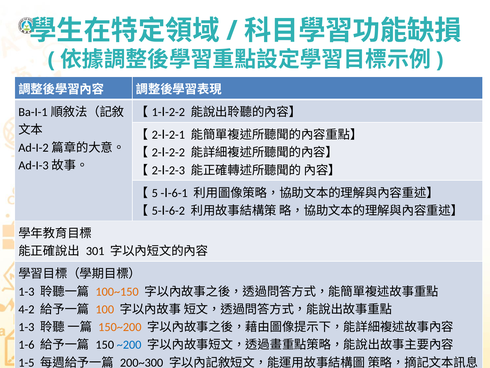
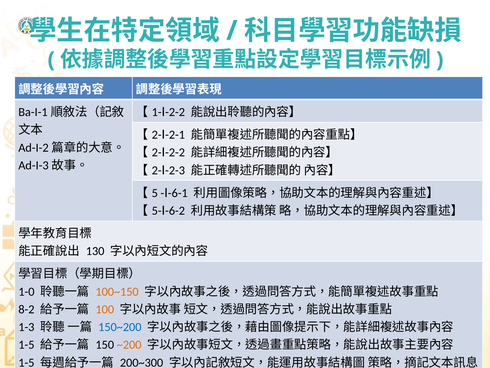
301: 301 -> 130 (95, 251)
1-3: 1-3 -> 1-0 (26, 291)
4-2: 4-2 -> 8-2 (26, 309)
150~200 colour: orange -> blue (120, 327)
1-6: 1-6 -> 1-5 (26, 344)
~200 colour: blue -> orange (129, 344)
